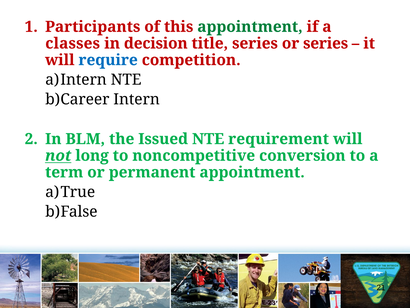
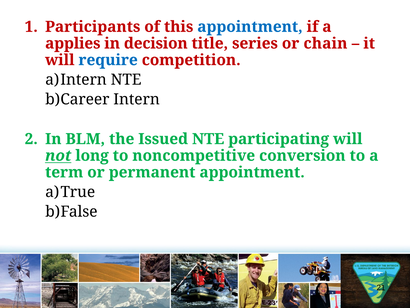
appointment colour: green -> blue (250, 27)
classes: classes -> applies (73, 43)
or series: series -> chain (325, 43)
requirement: requirement -> participating (279, 139)
